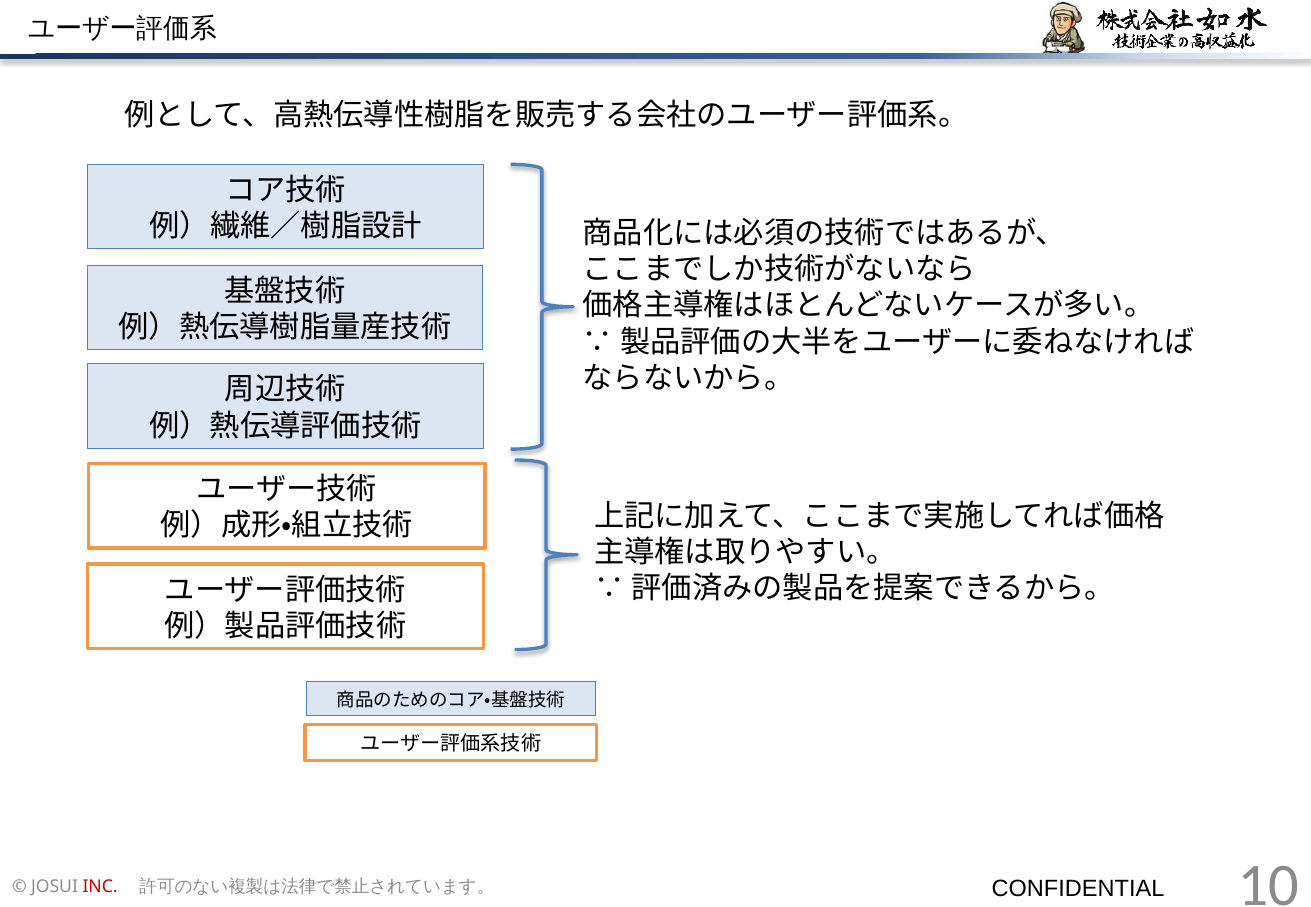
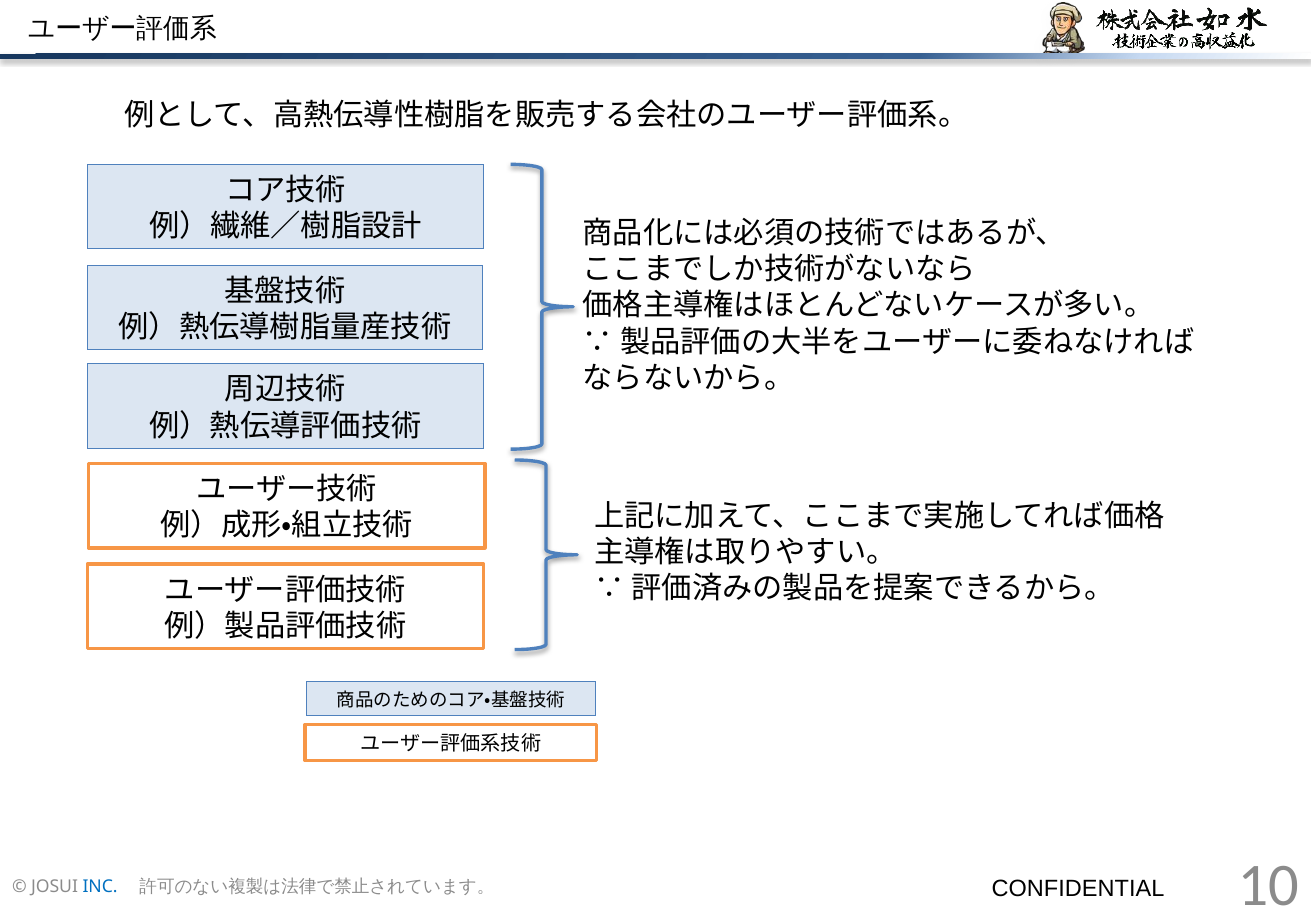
INC colour: red -> blue (100, 888)
